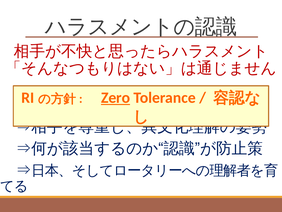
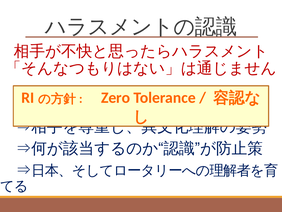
Zero underline: present -> none (116, 98)
